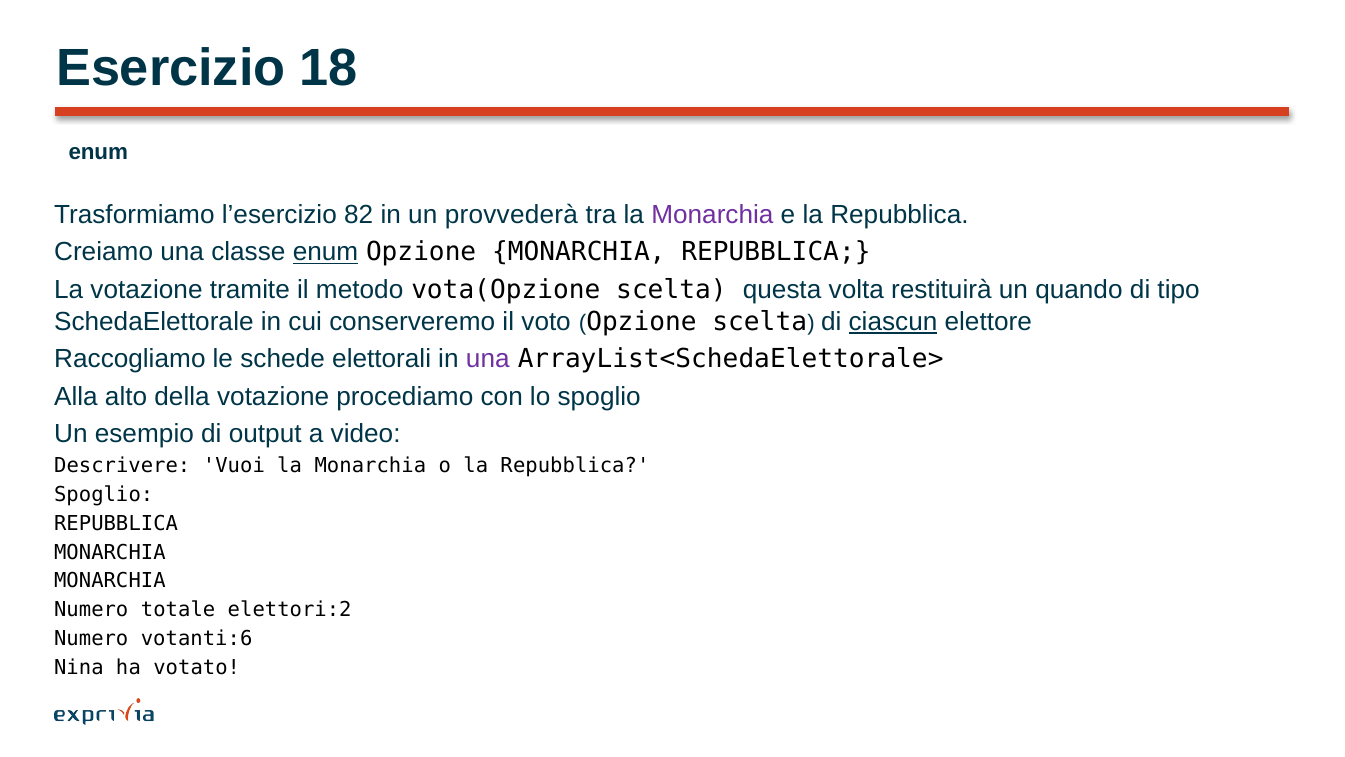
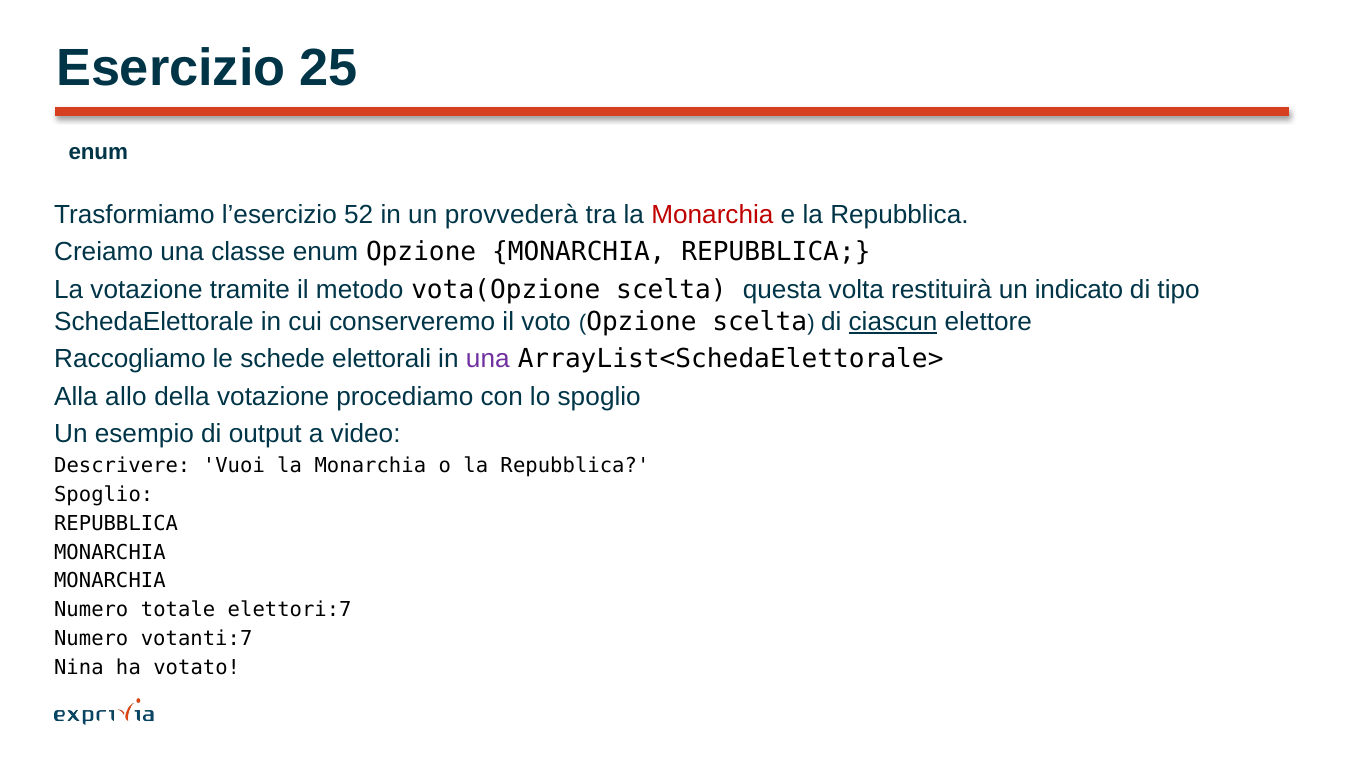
18: 18 -> 25 (329, 68)
82: 82 -> 52 (359, 215)
Monarchia colour: purple -> red (712, 215)
enum underline: present -> none (326, 252)
quando: quando -> indicato (1079, 290)
alto: alto -> allo (126, 396)
elettori:2: elettori:2 -> elettori:7 (290, 610)
votanti:6: votanti:6 -> votanti:7 (197, 638)
